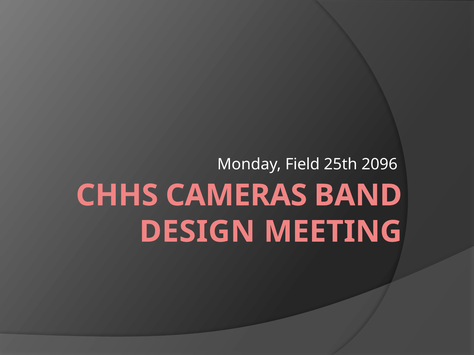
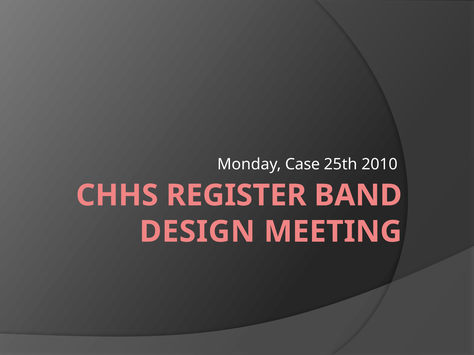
Field: Field -> Case (302, 165)
2096: 2096 -> 2010 (379, 165)
CAMERAS: CAMERAS -> REGISTER (236, 196)
